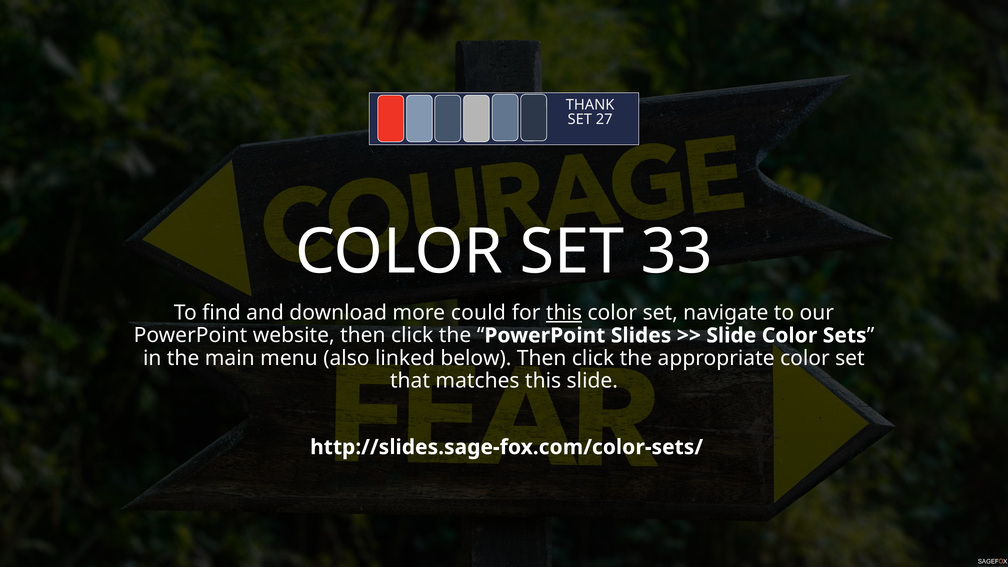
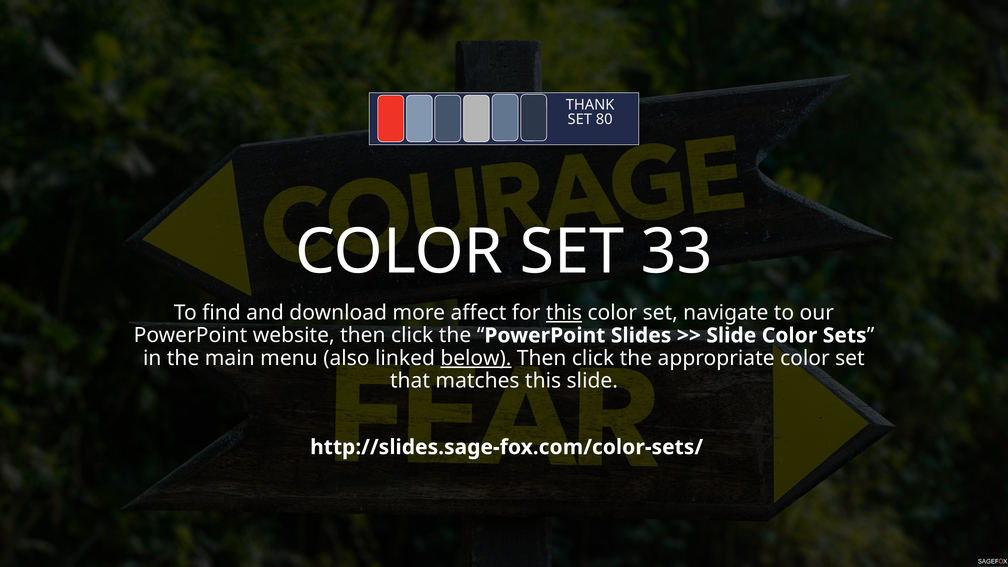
27: 27 -> 80 (604, 120)
could: could -> affect (478, 313)
below underline: none -> present (476, 358)
